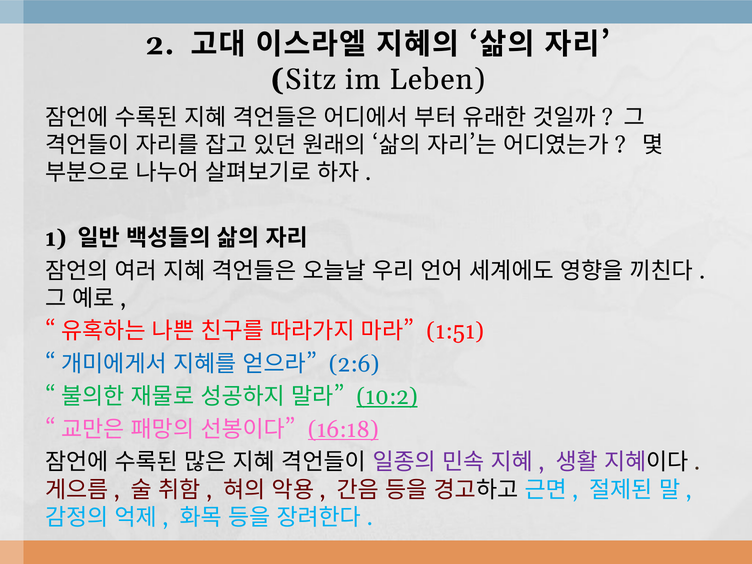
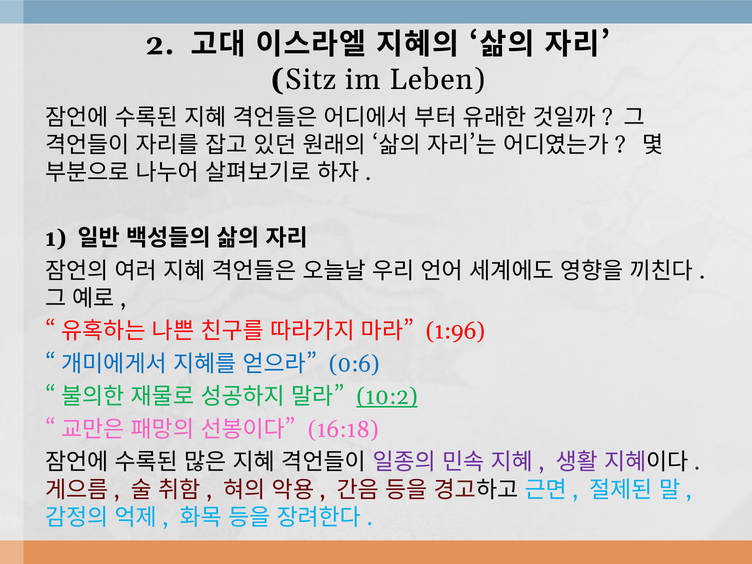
1:51: 1:51 -> 1:96 (455, 331)
2:6: 2:6 -> 0:6 (354, 364)
16:18 underline: present -> none (343, 430)
